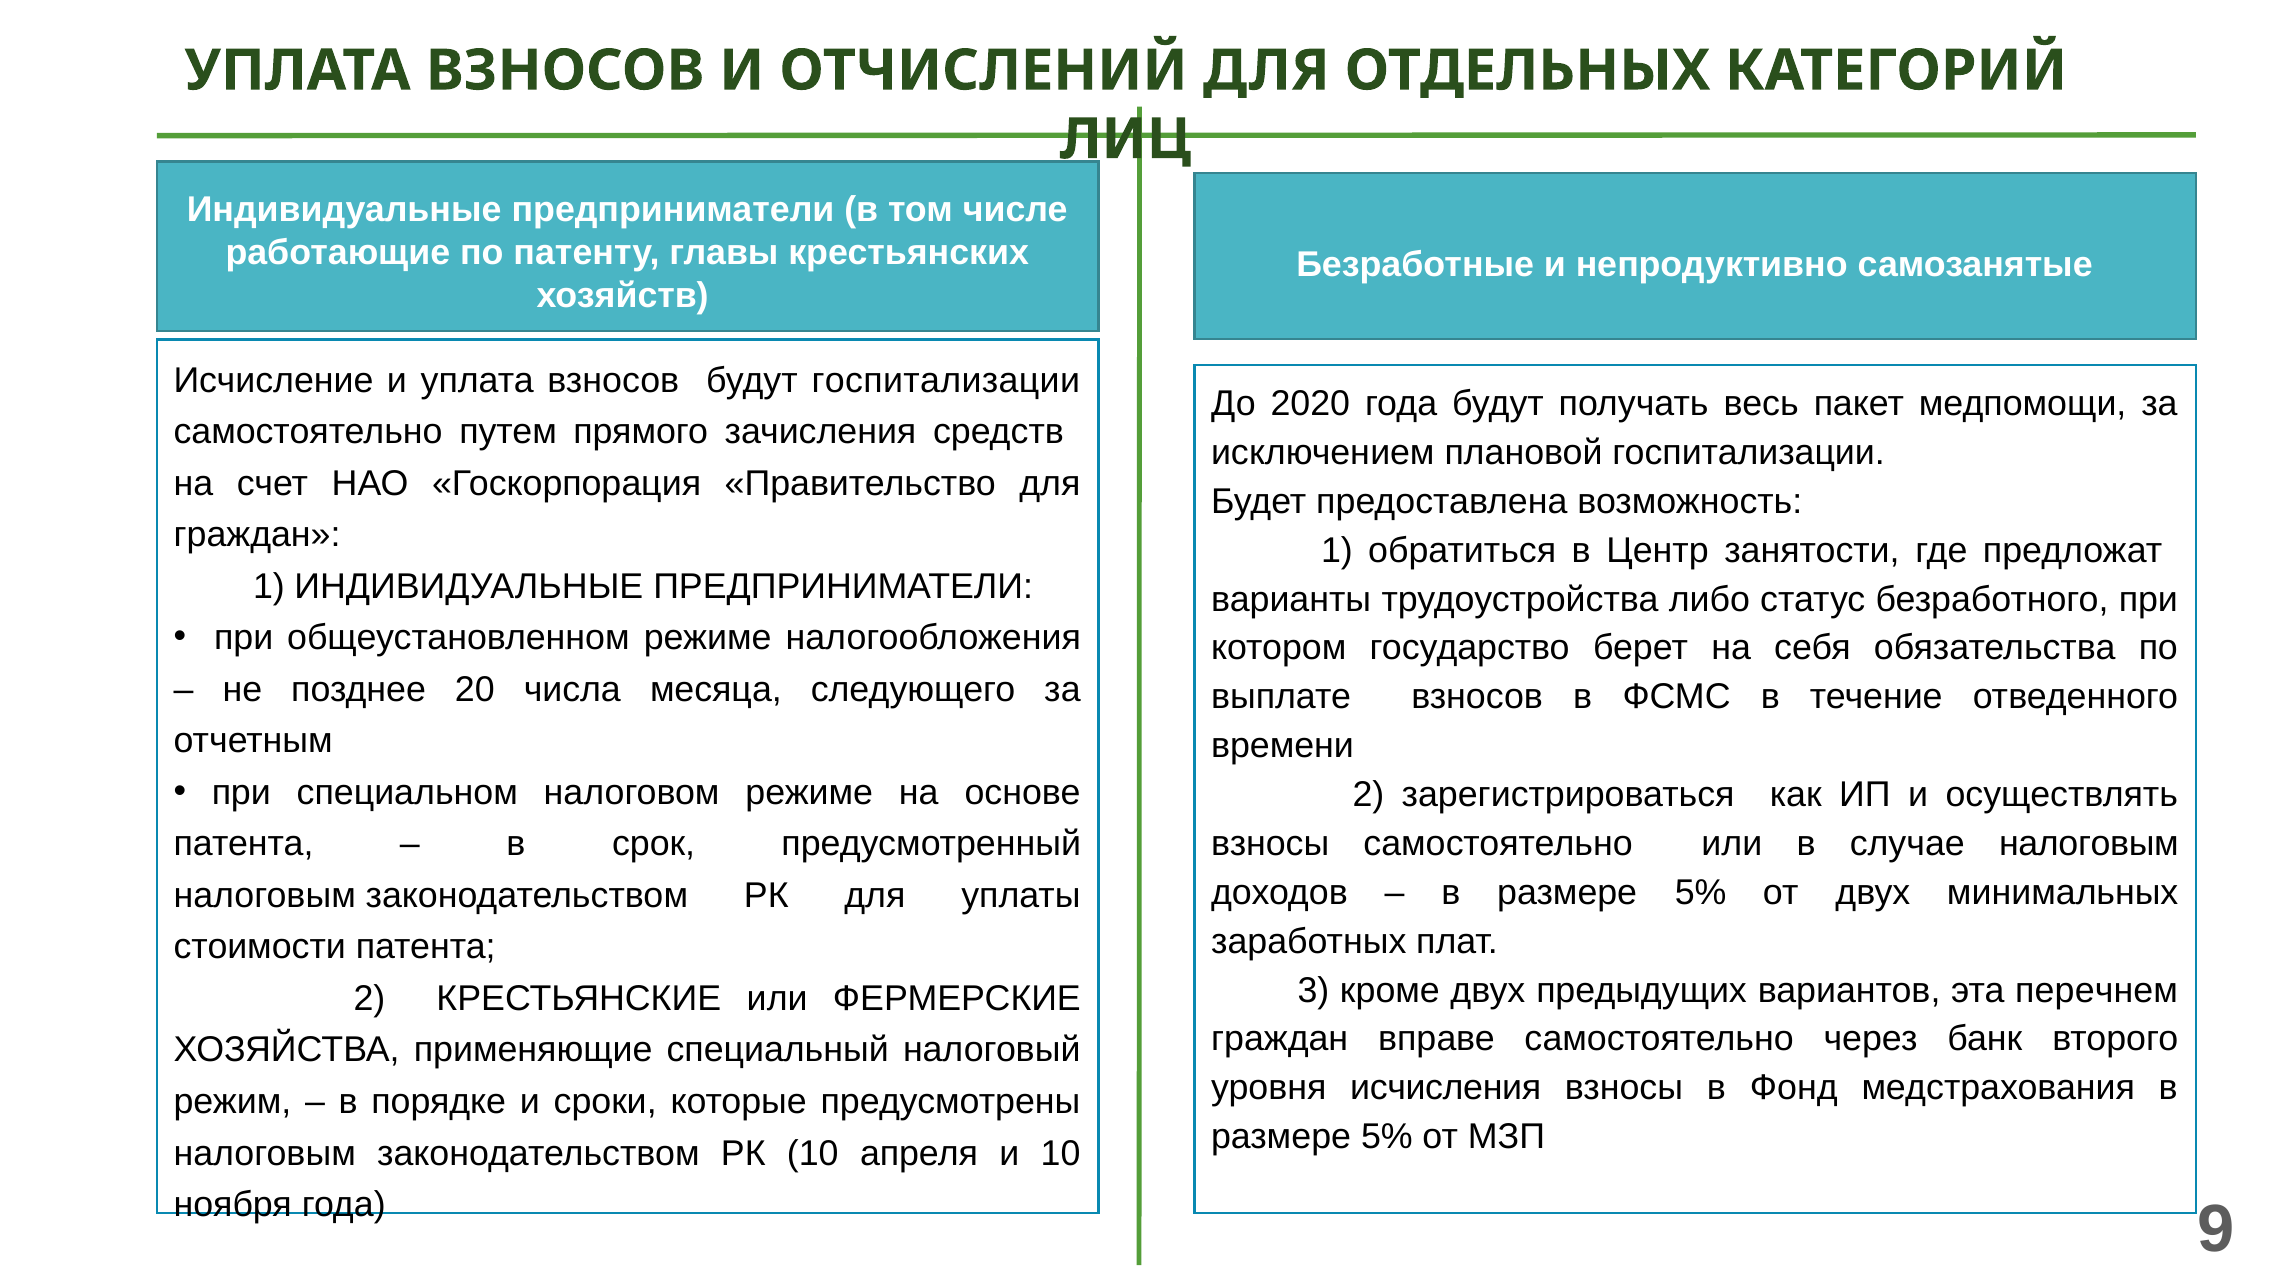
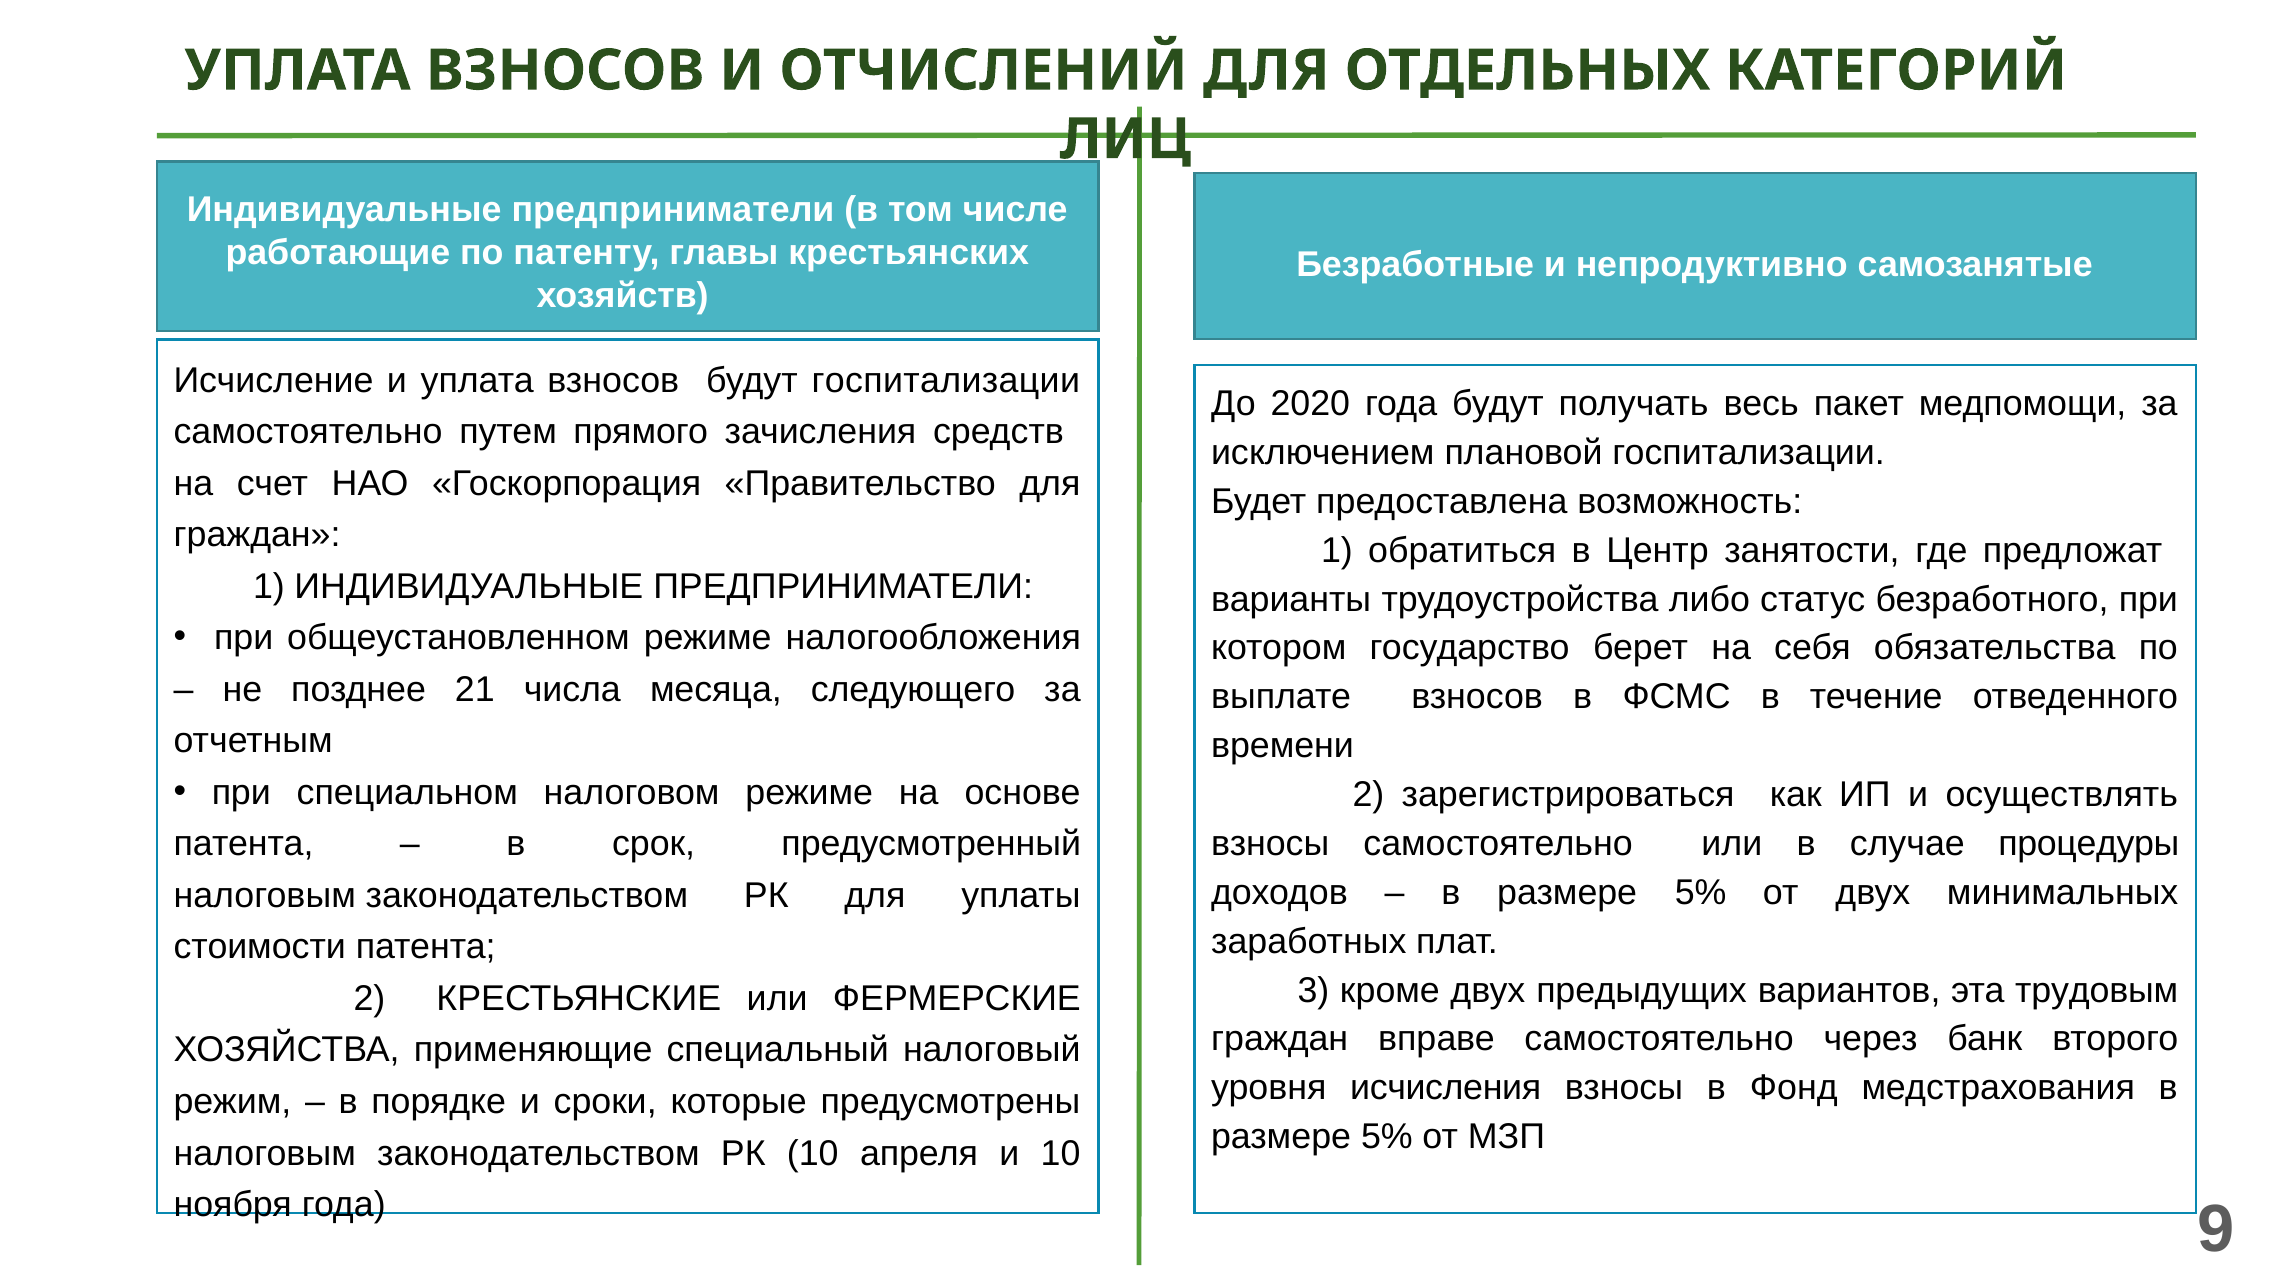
20: 20 -> 21 (475, 690)
случае налоговым: налоговым -> процедуры (2089, 844)
перечнем: перечнем -> трудовым (2097, 990)
